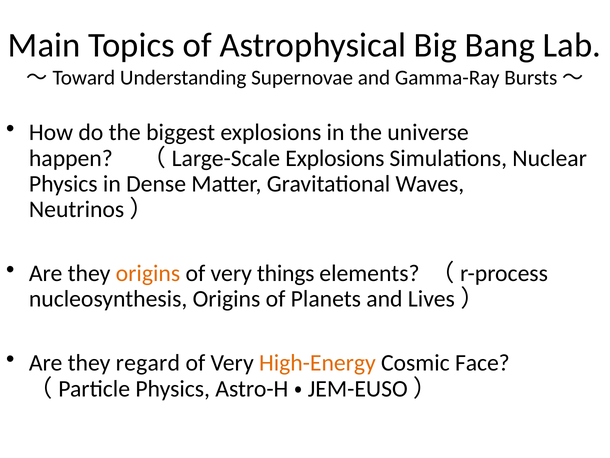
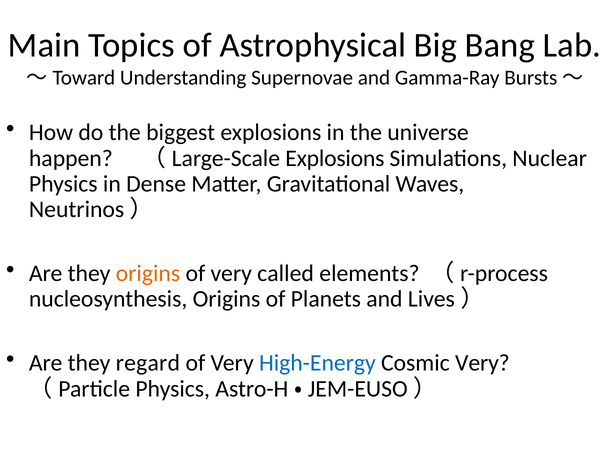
things: things -> called (286, 273)
High-Energy colour: orange -> blue (317, 363)
Cosmic Face: Face -> Very (482, 363)
